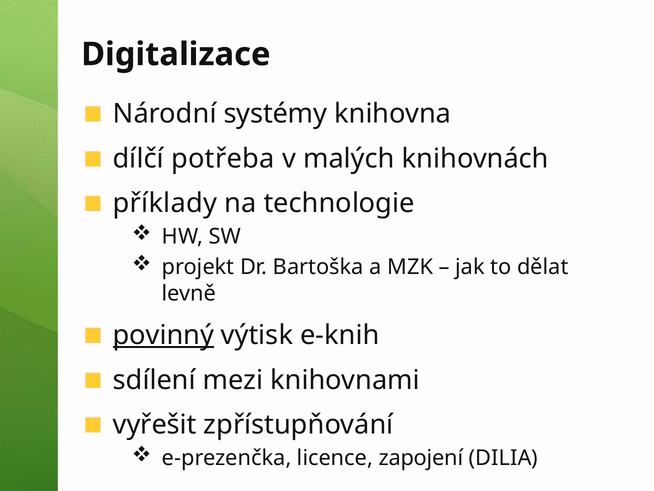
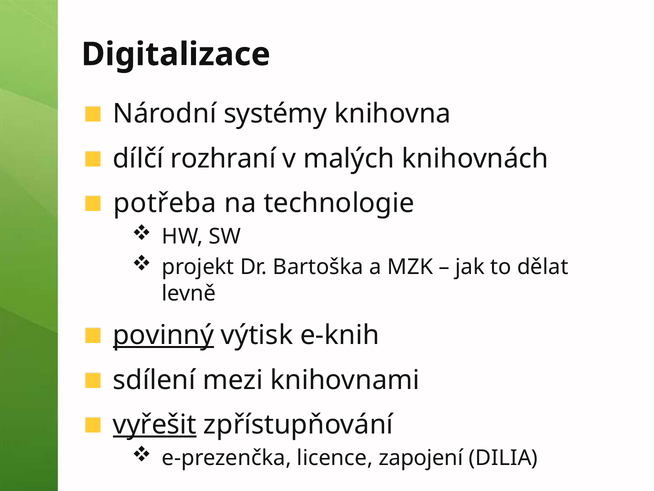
potřeba: potřeba -> rozhraní (223, 158)
příklady: příklady -> potřeba (165, 203)
vyřešit underline: none -> present (155, 424)
